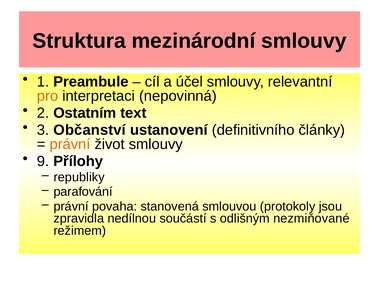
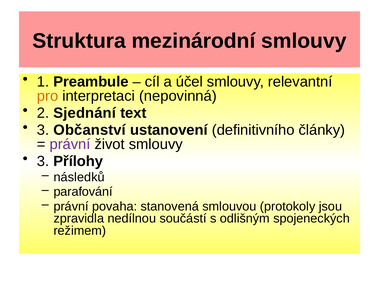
Ostatním: Ostatním -> Sjednání (85, 113)
právní colour: orange -> purple (70, 144)
9: 9 -> 3 (43, 162)
republiky: republiky -> následků (79, 177)
nezmiňované: nezmiňované -> spojeneckých (312, 219)
